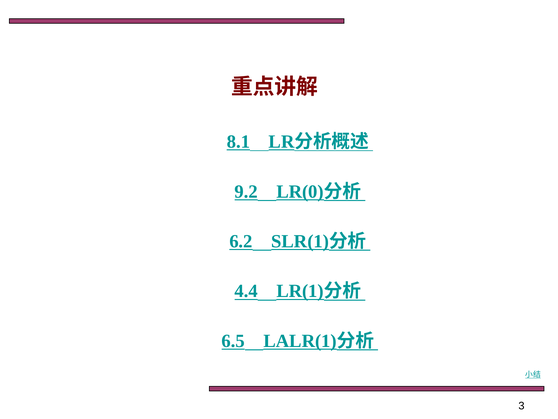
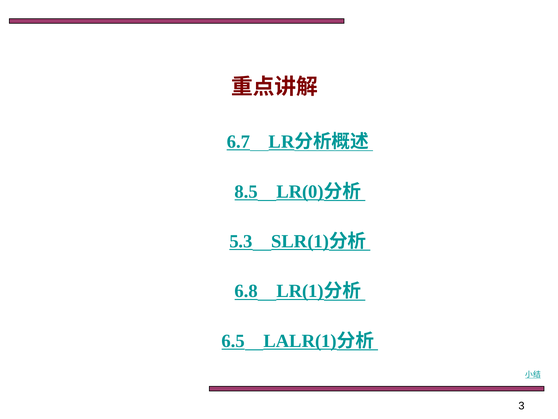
8.1: 8.1 -> 6.7 (238, 142)
9.2: 9.2 -> 8.5 (246, 191)
6.2: 6.2 -> 5.3 (241, 241)
4.4: 4.4 -> 6.8 (246, 291)
